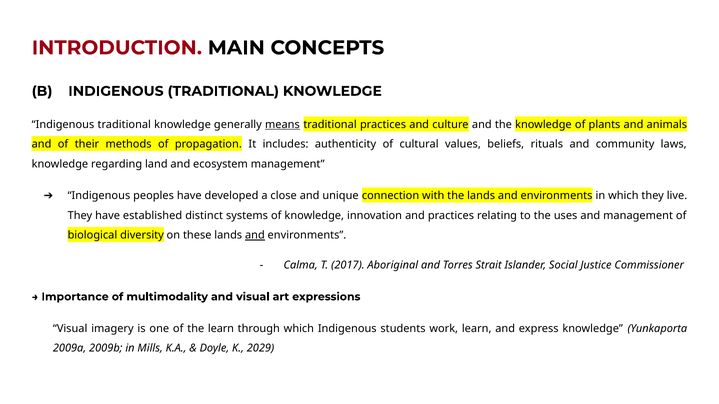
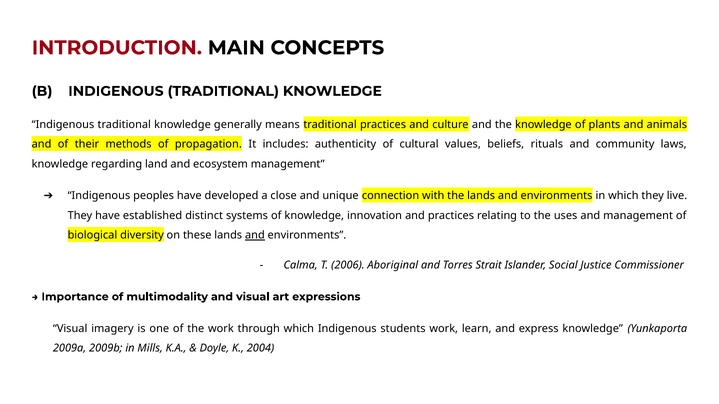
means underline: present -> none (282, 125)
2017: 2017 -> 2006 (348, 265)
the learn: learn -> work (221, 329)
2029: 2029 -> 2004 (261, 349)
